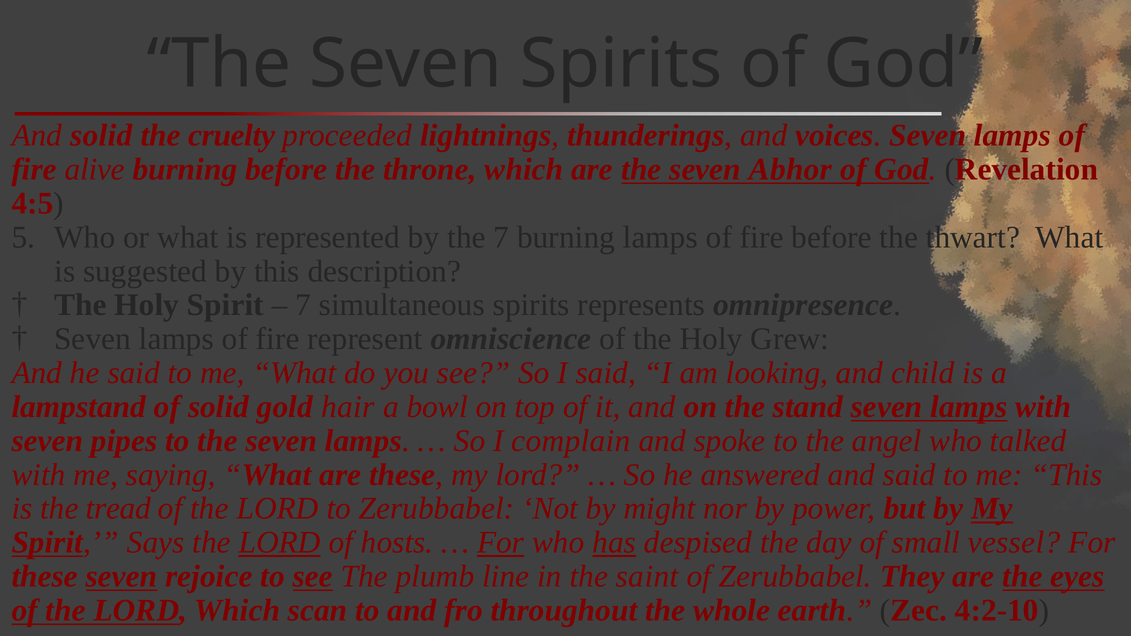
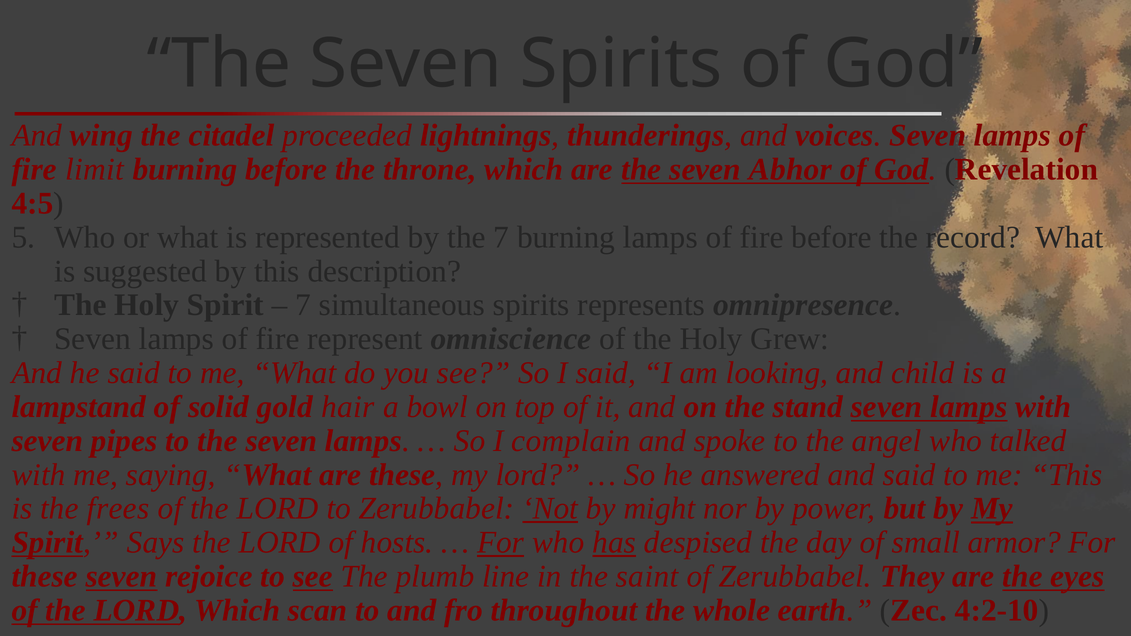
And solid: solid -> wing (101, 136)
cruelty: cruelty -> citadel (231, 136)
alive: alive -> limit (95, 169)
thwart: thwart -> record (973, 237)
tread: tread -> frees (118, 509)
Not underline: none -> present (550, 509)
LORD underline: present -> none (280, 543)
vessel: vessel -> armor (1014, 543)
